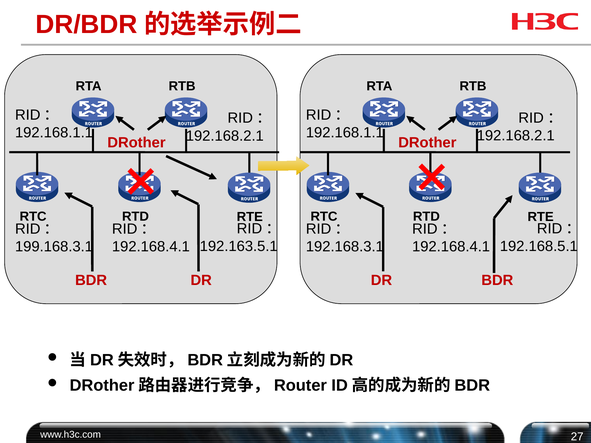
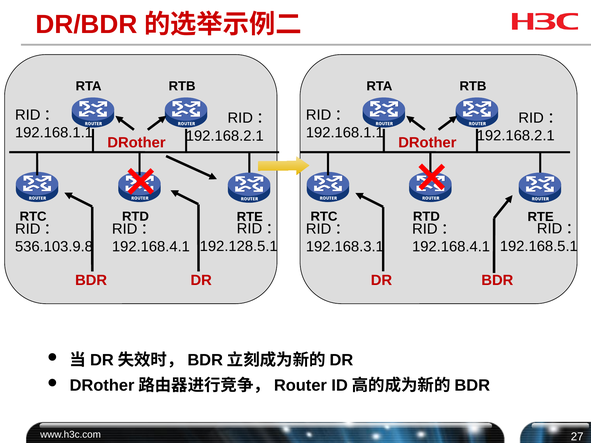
192.163.5.1: 192.163.5.1 -> 192.128.5.1 (239, 246)
199.168.3.1: 199.168.3.1 -> 536.103.9.8 (54, 247)
